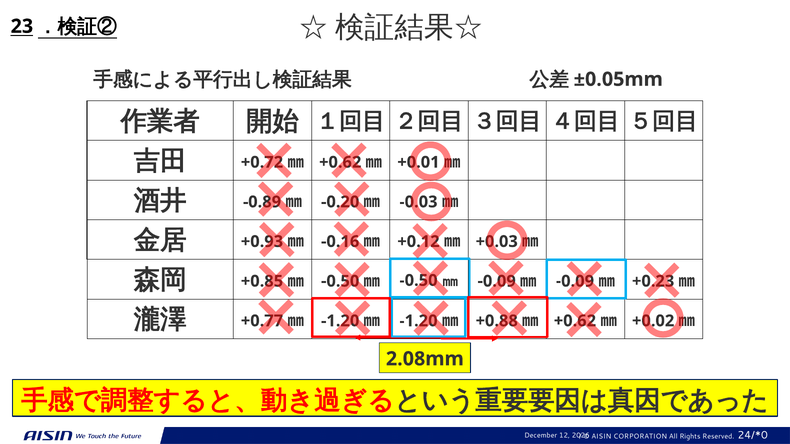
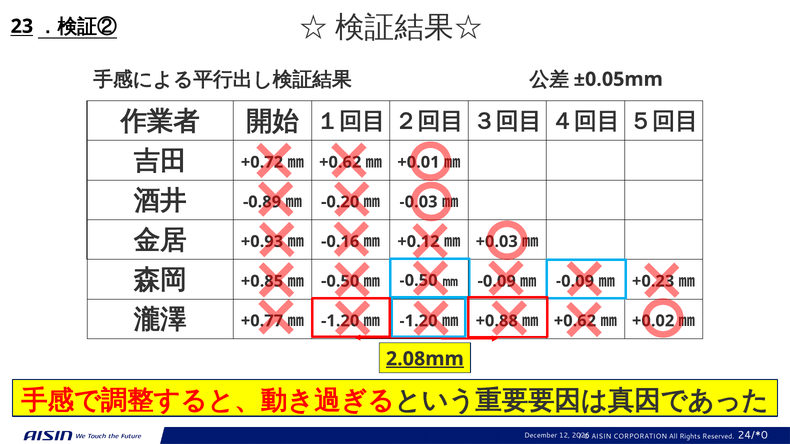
2.08mm underline: none -> present (425, 359)
